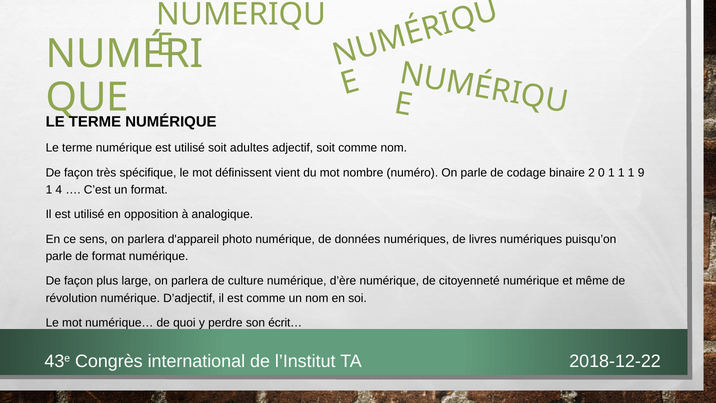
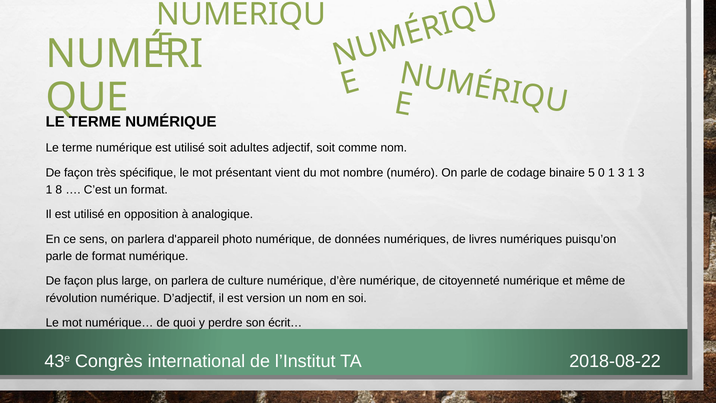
définissent: définissent -> présentant (243, 172)
2: 2 -> 5 (591, 172)
0 1 1: 1 -> 3 (621, 172)
9: 9 -> 3 (641, 172)
4: 4 -> 8 (59, 190)
est comme: comme -> version (266, 298)
2018-12-22: 2018-12-22 -> 2018-08-22 (615, 361)
